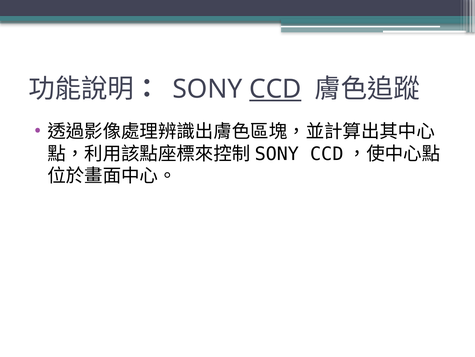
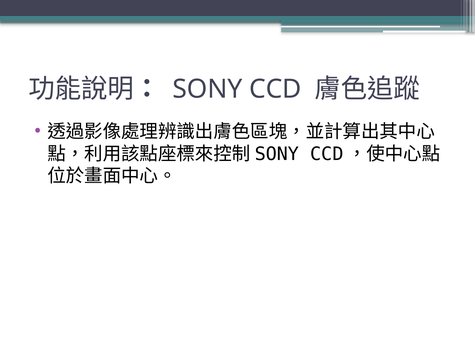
CCD underline: present -> none (275, 89)
